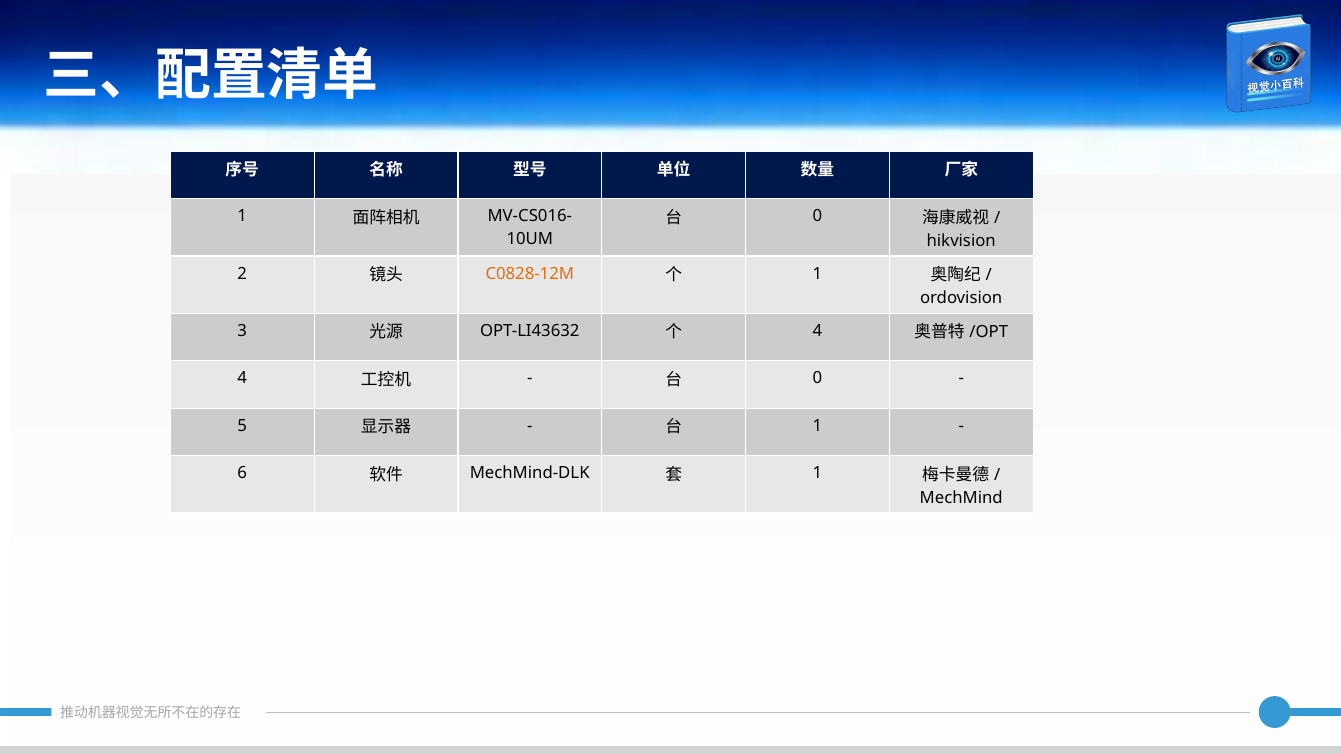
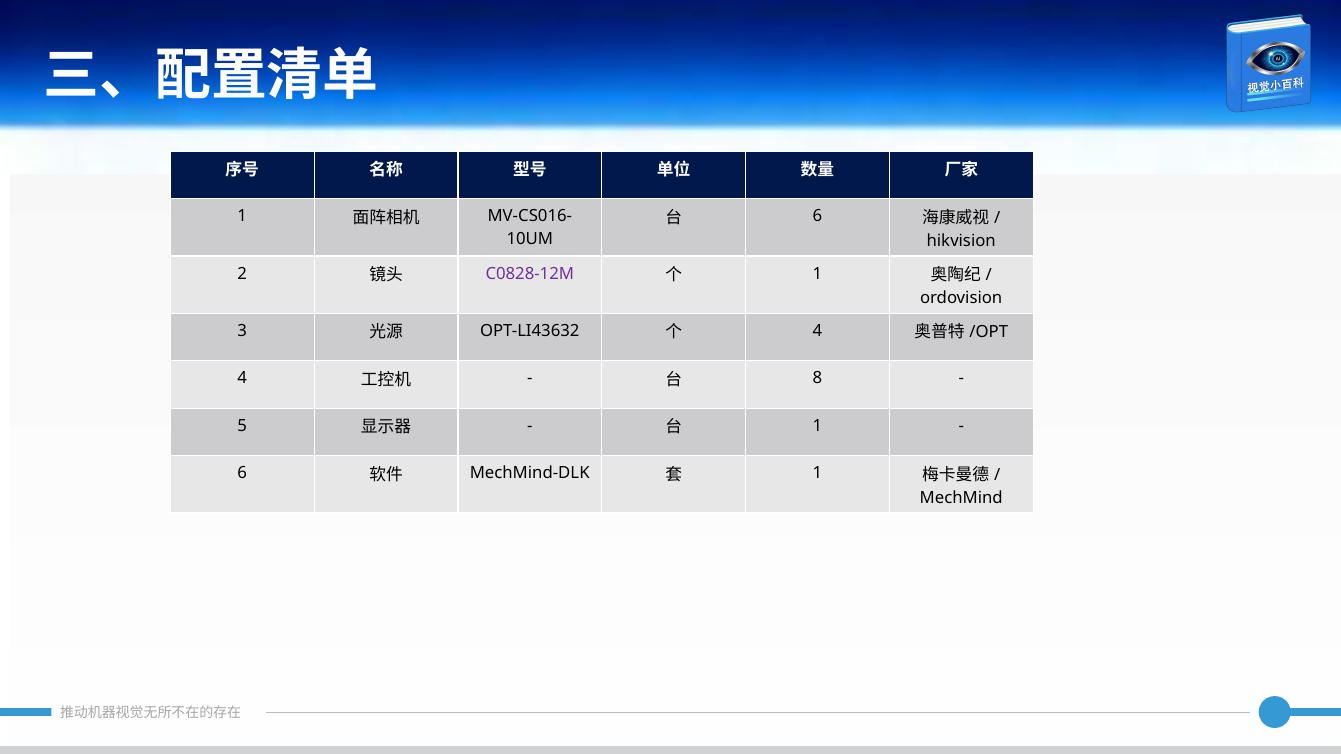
0: 0 -> 6 (817, 216)
C0828-12M colour: orange -> purple (530, 274)
0: 0 -> 8 (817, 378)
